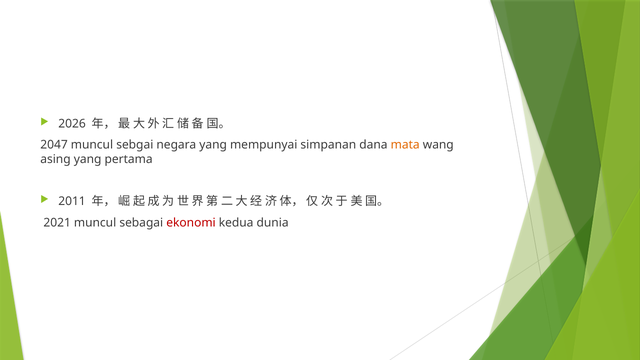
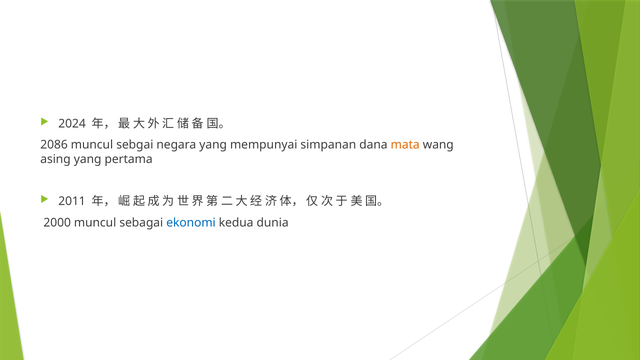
2026: 2026 -> 2024 (72, 124)
2047: 2047 -> 2086 (54, 145)
2021: 2021 -> 2000 (57, 223)
ekonomi colour: red -> blue (191, 223)
